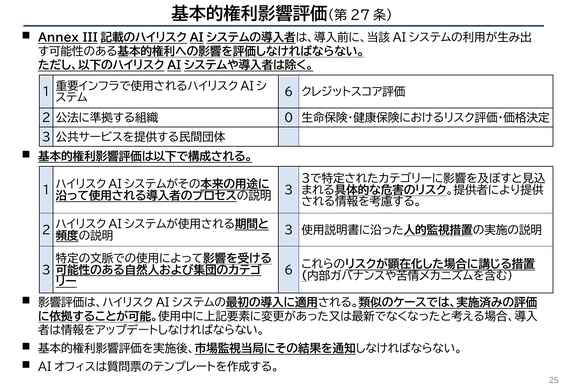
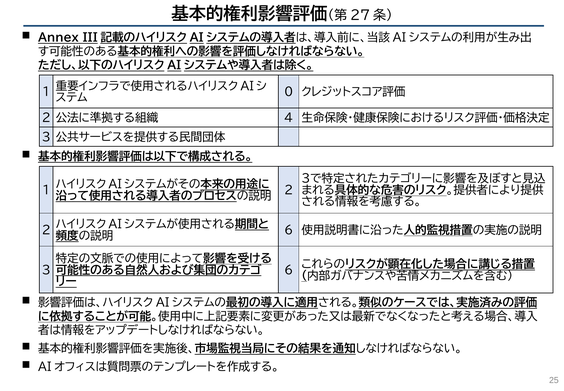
6: 6 -> 0 (289, 92)
0: 0 -> 4 (289, 118)
3: 3 -> 2 (289, 190)
3: 3 -> 6 (289, 230)
